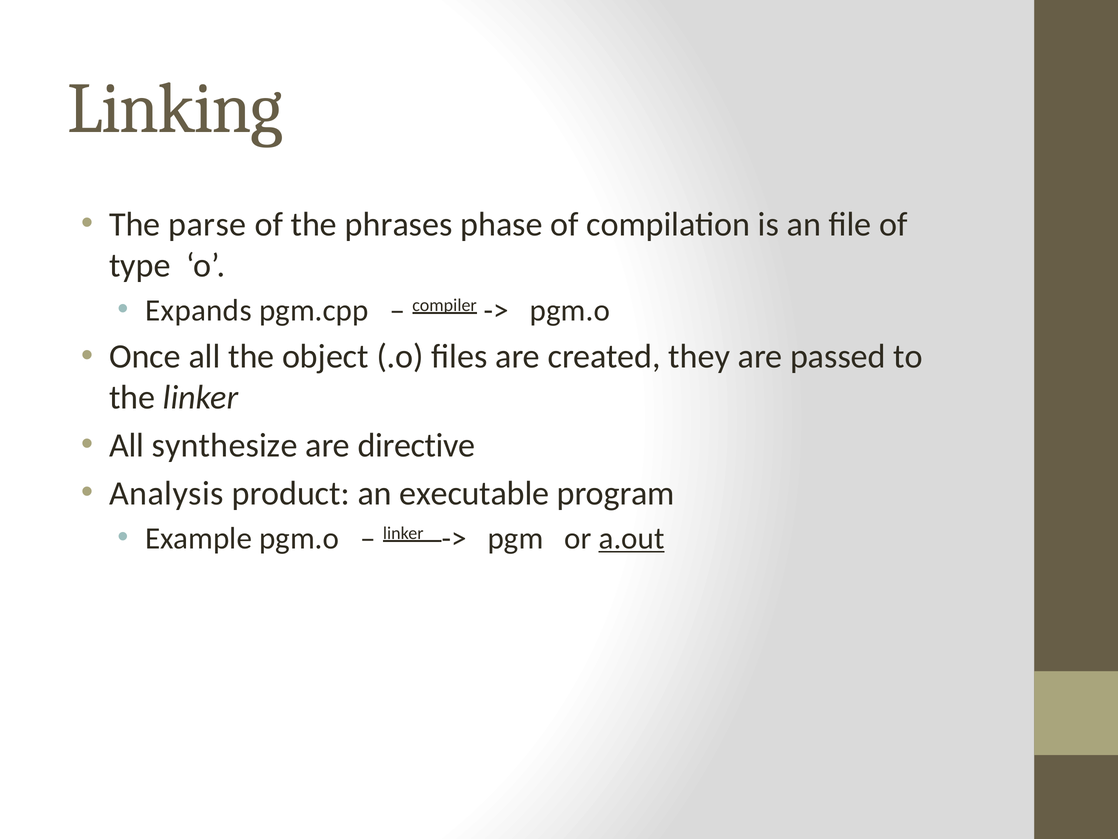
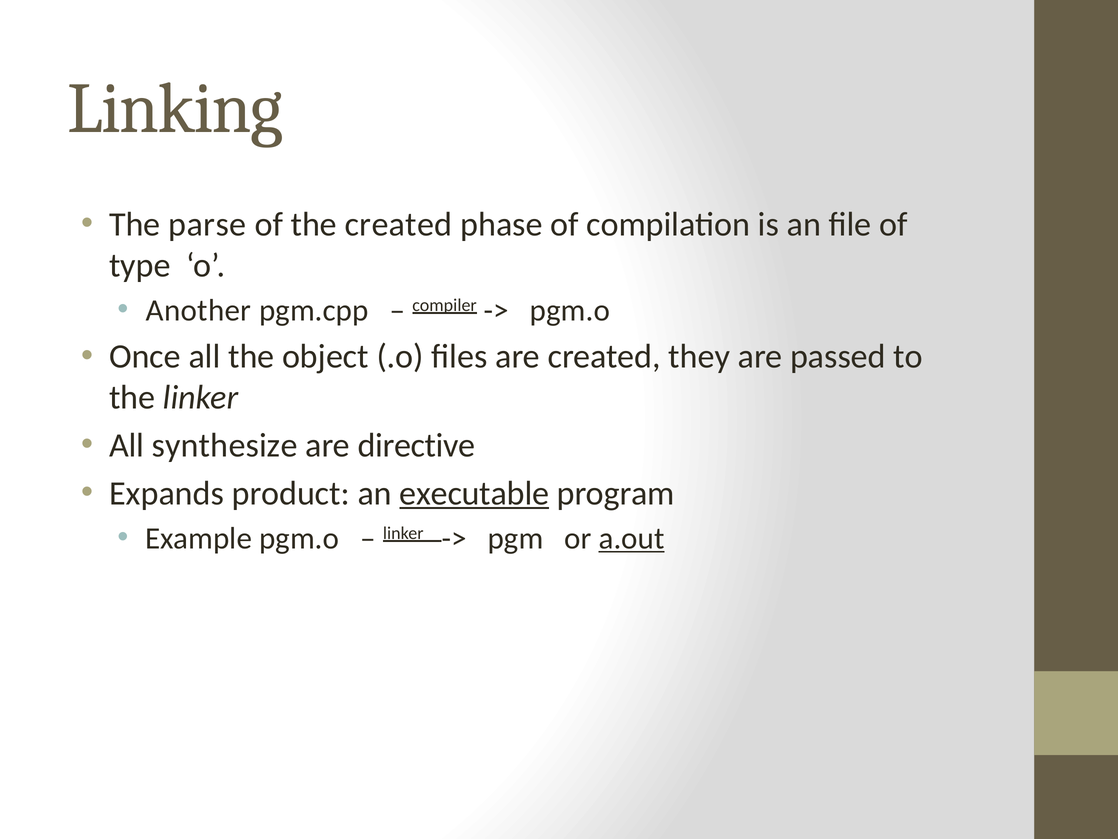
the phrases: phrases -> created (399, 224)
Expands: Expands -> Another (199, 310)
Analysis: Analysis -> Expands (167, 493)
executable underline: none -> present (474, 493)
